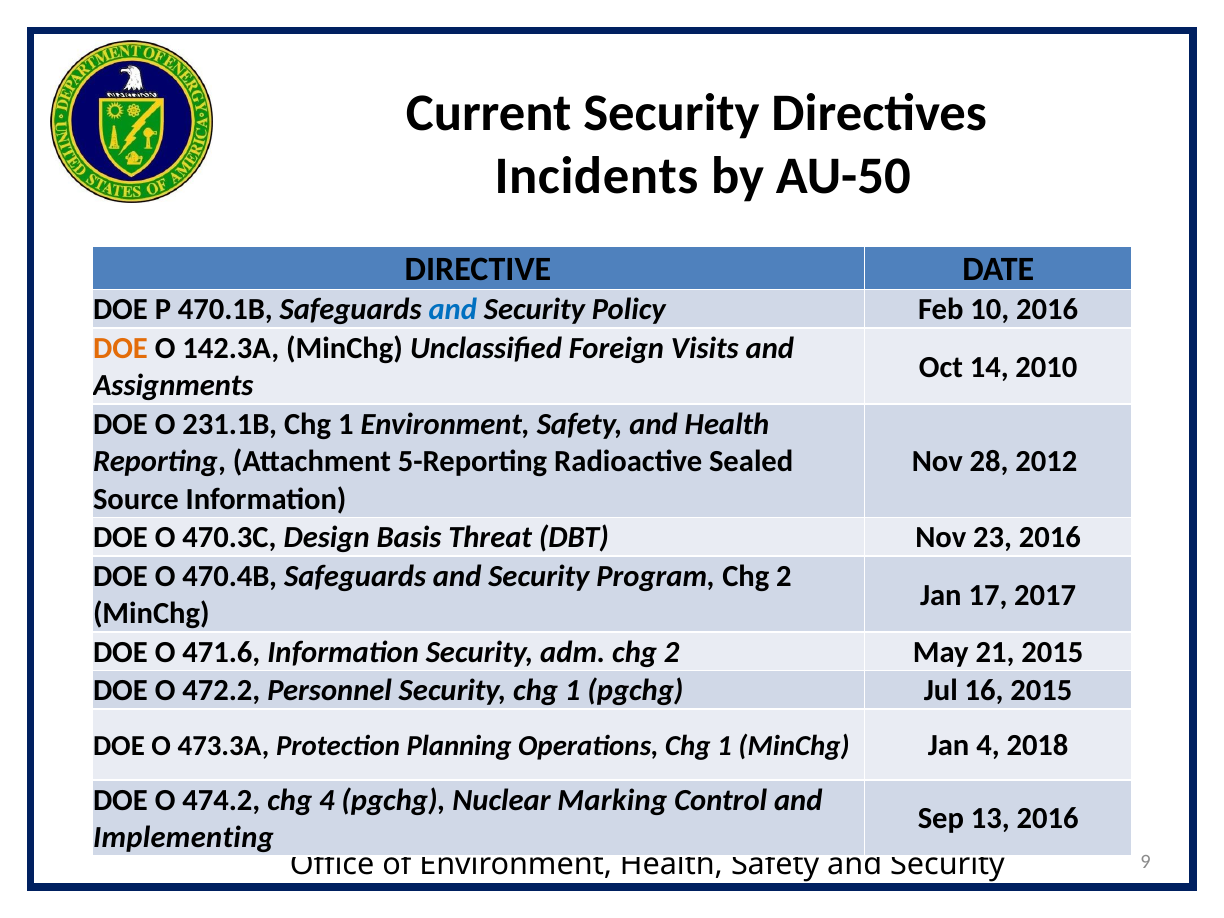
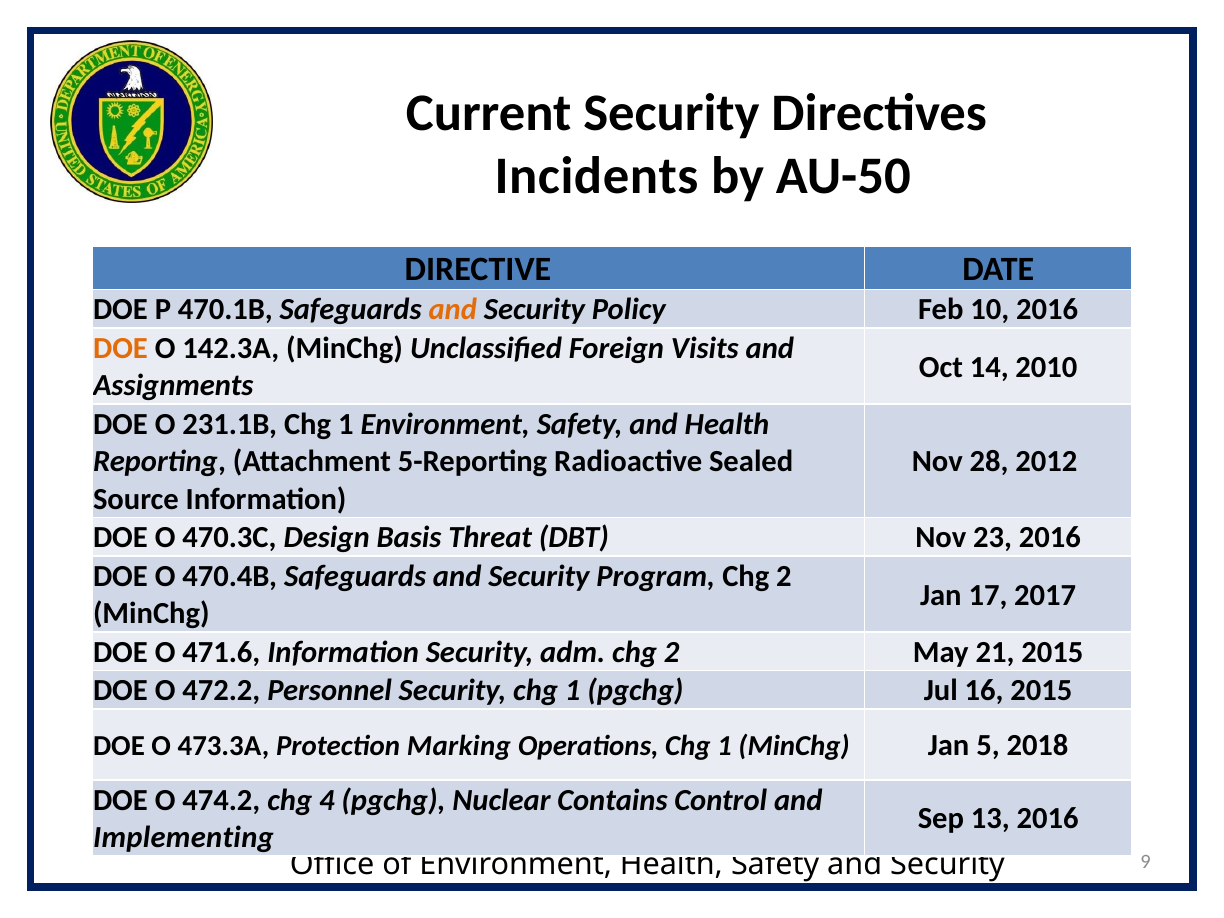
and colour: blue -> orange (453, 310)
Planning: Planning -> Marking (459, 745)
Jan 4: 4 -> 5 (988, 746)
Marking: Marking -> Contains (612, 800)
